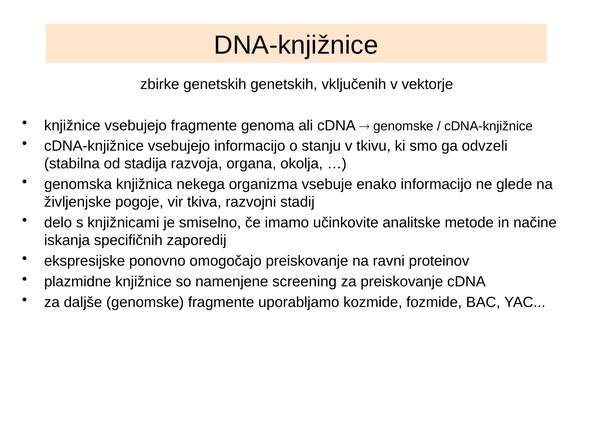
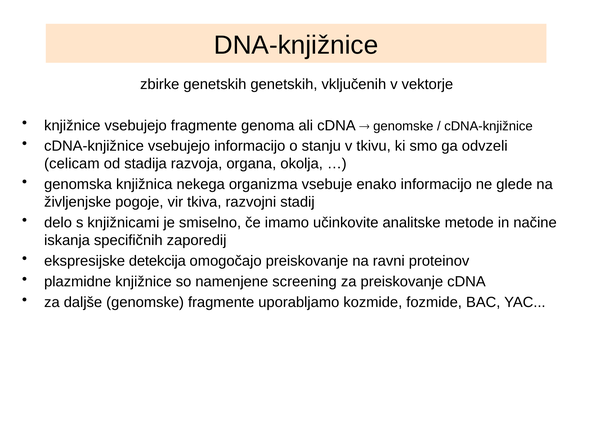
stabilna: stabilna -> celicam (72, 164)
ponovno: ponovno -> detekcija (157, 261)
